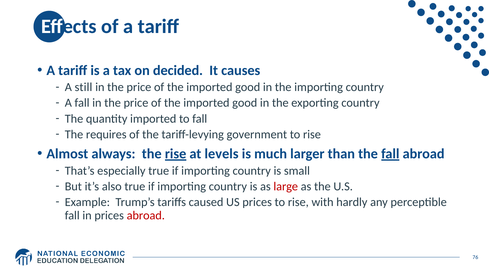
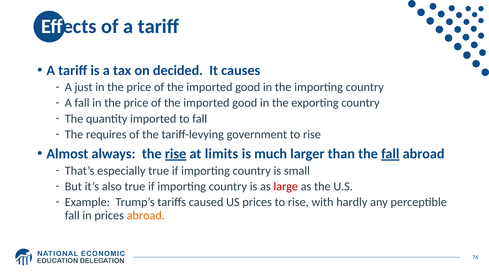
still: still -> just (84, 87)
levels: levels -> limits (221, 154)
abroad colour: red -> orange (146, 215)
